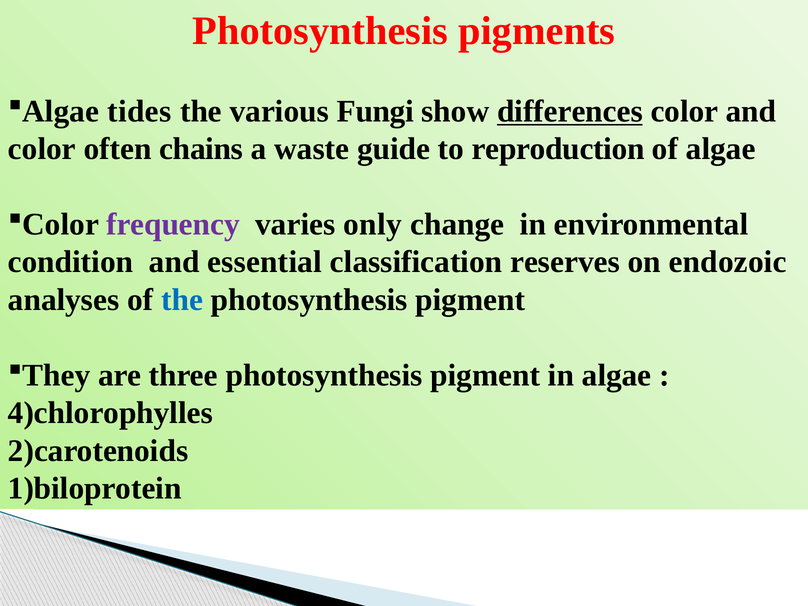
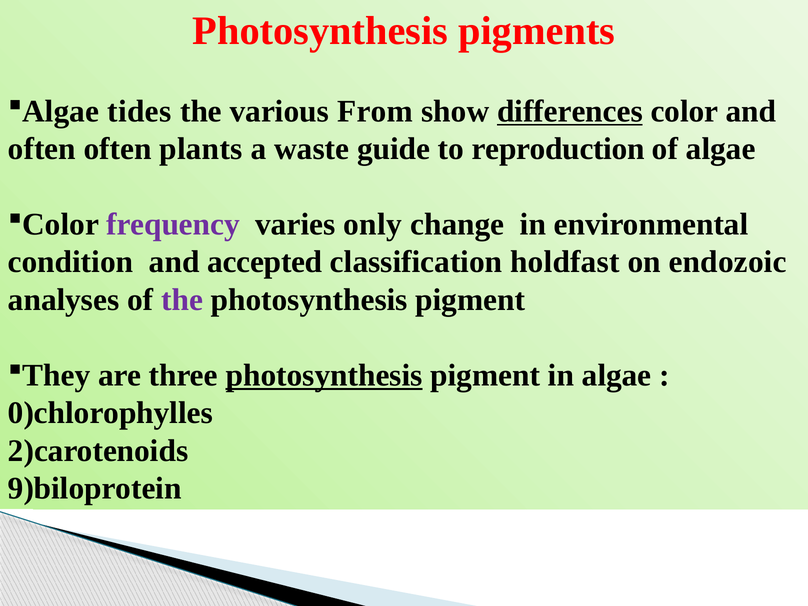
Fungi: Fungi -> From (375, 111)
color: color -> often (42, 149)
chains: chains -> plants (201, 149)
essential: essential -> accepted (265, 262)
reserves: reserves -> holdfast (565, 262)
the colour: blue -> purple (182, 300)
photosynthesis underline: none -> present (324, 375)
4)chlorophylles: 4)chlorophylles -> 0)chlorophylles (110, 413)
1)biloprotein: 1)biloprotein -> 9)biloprotein (95, 488)
